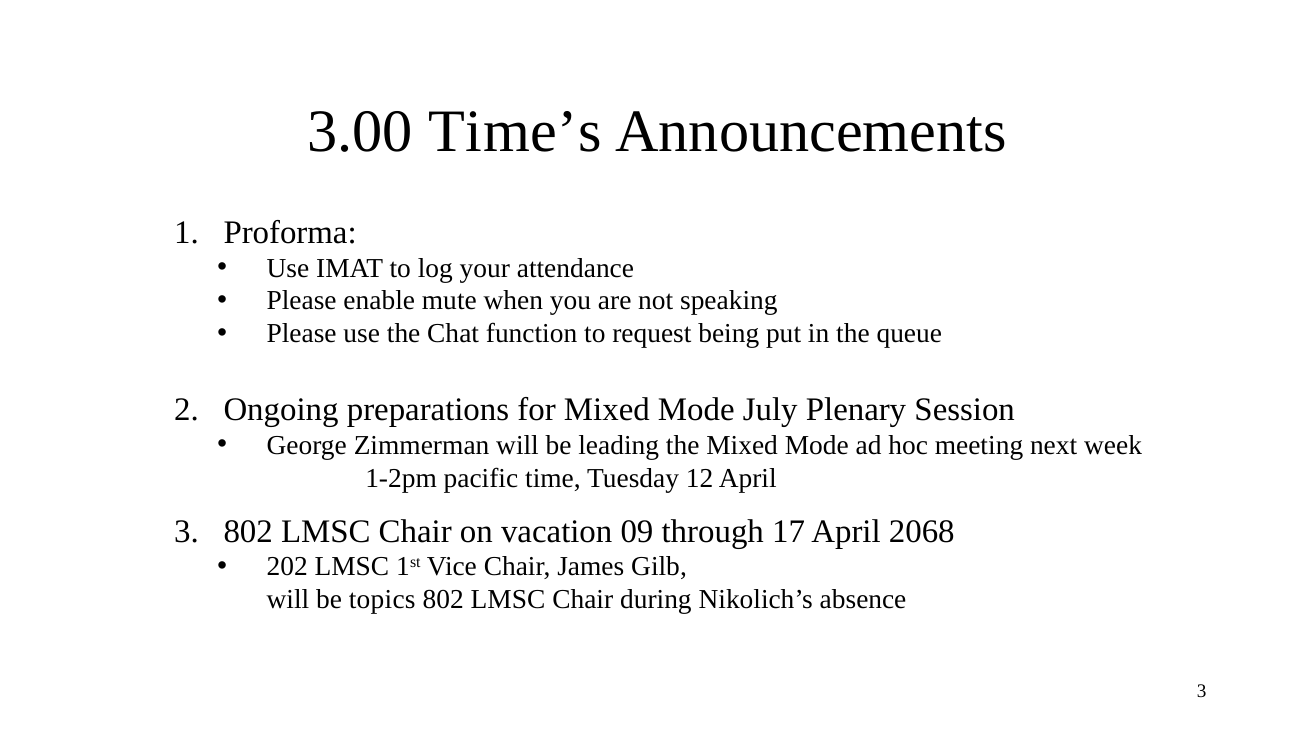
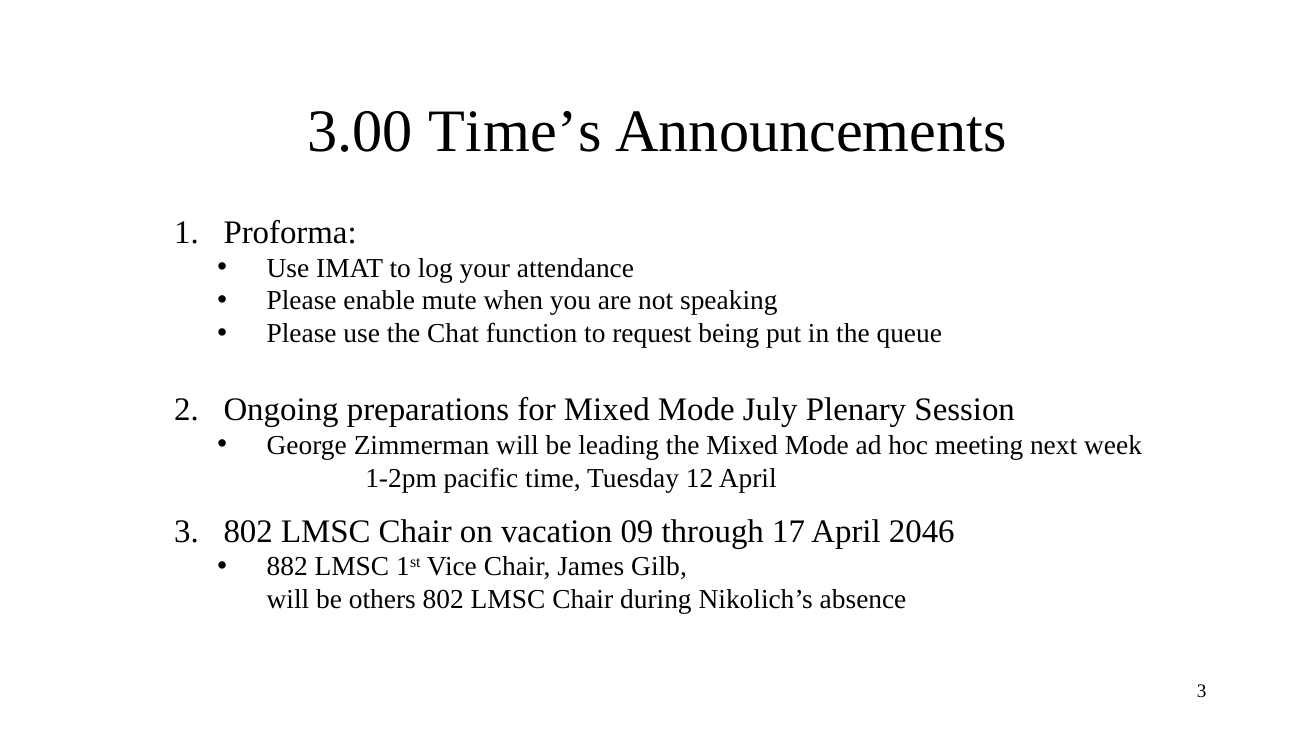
2068: 2068 -> 2046 (922, 532)
202: 202 -> 882 (287, 567)
topics: topics -> others (382, 600)
